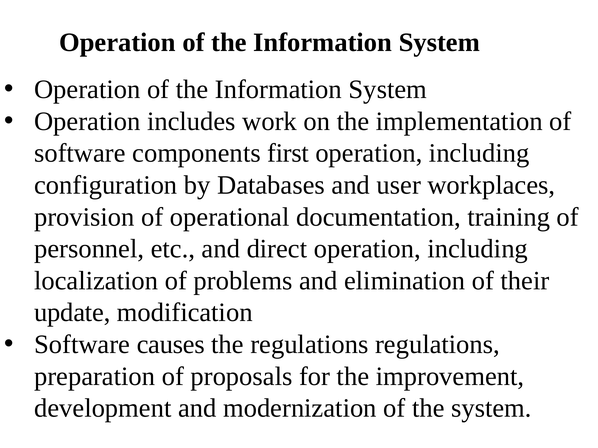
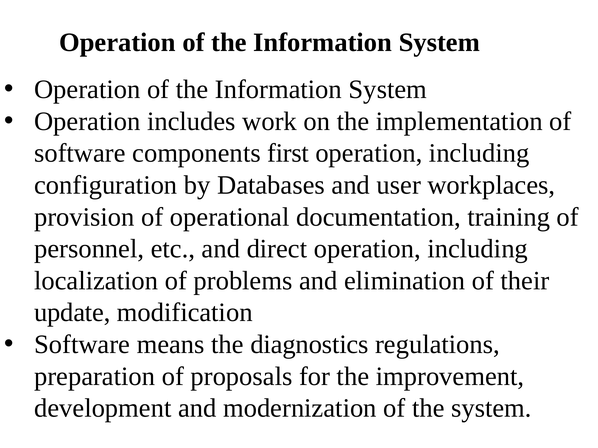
causes: causes -> means (171, 345)
the regulations: regulations -> diagnostics (310, 345)
